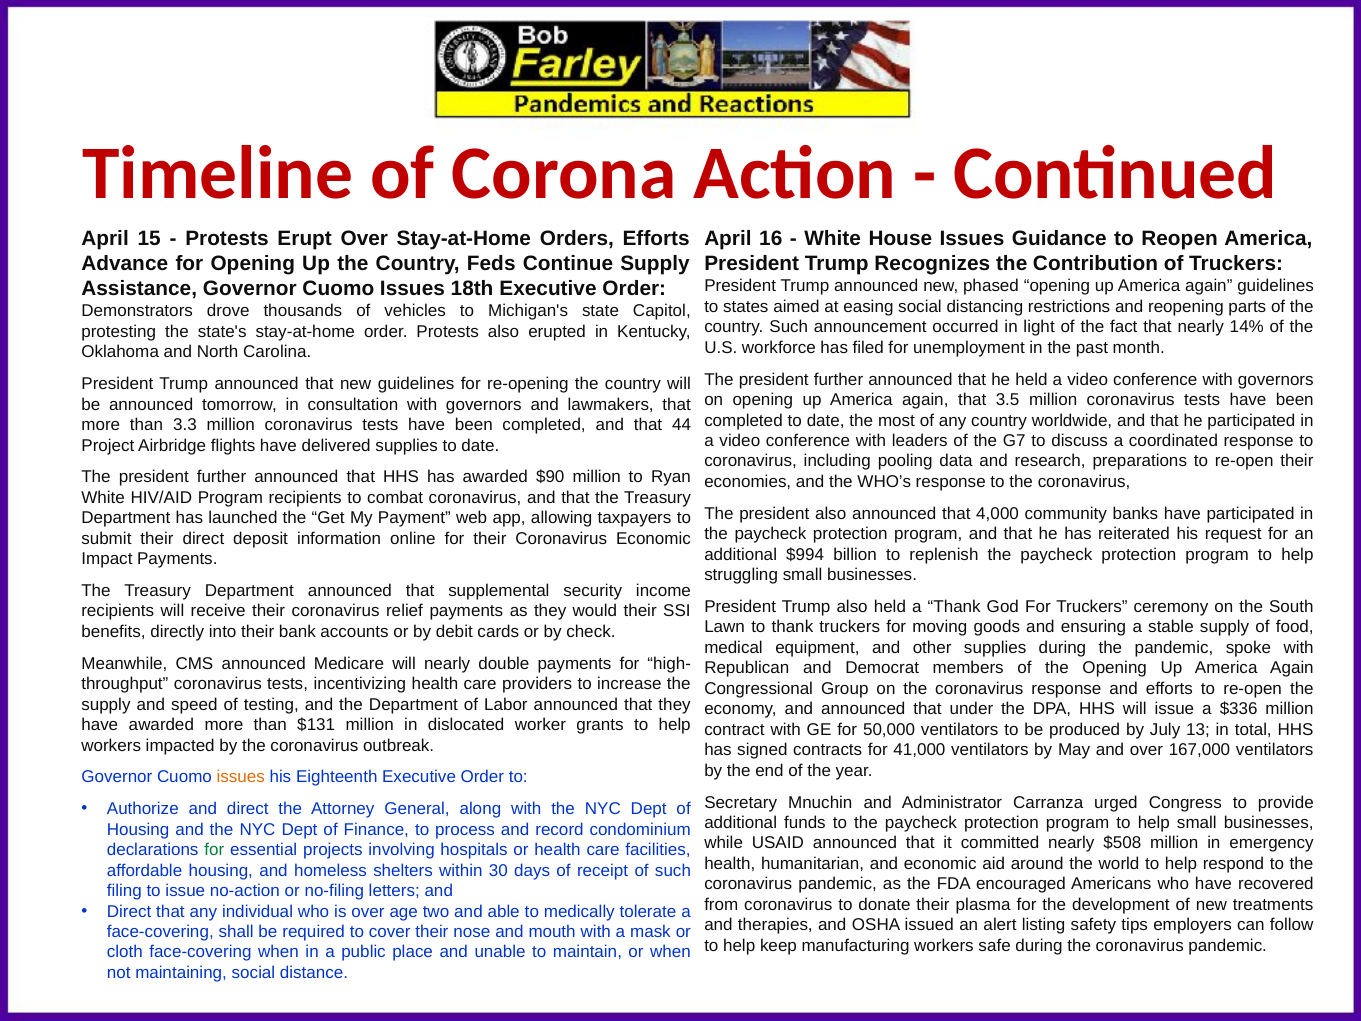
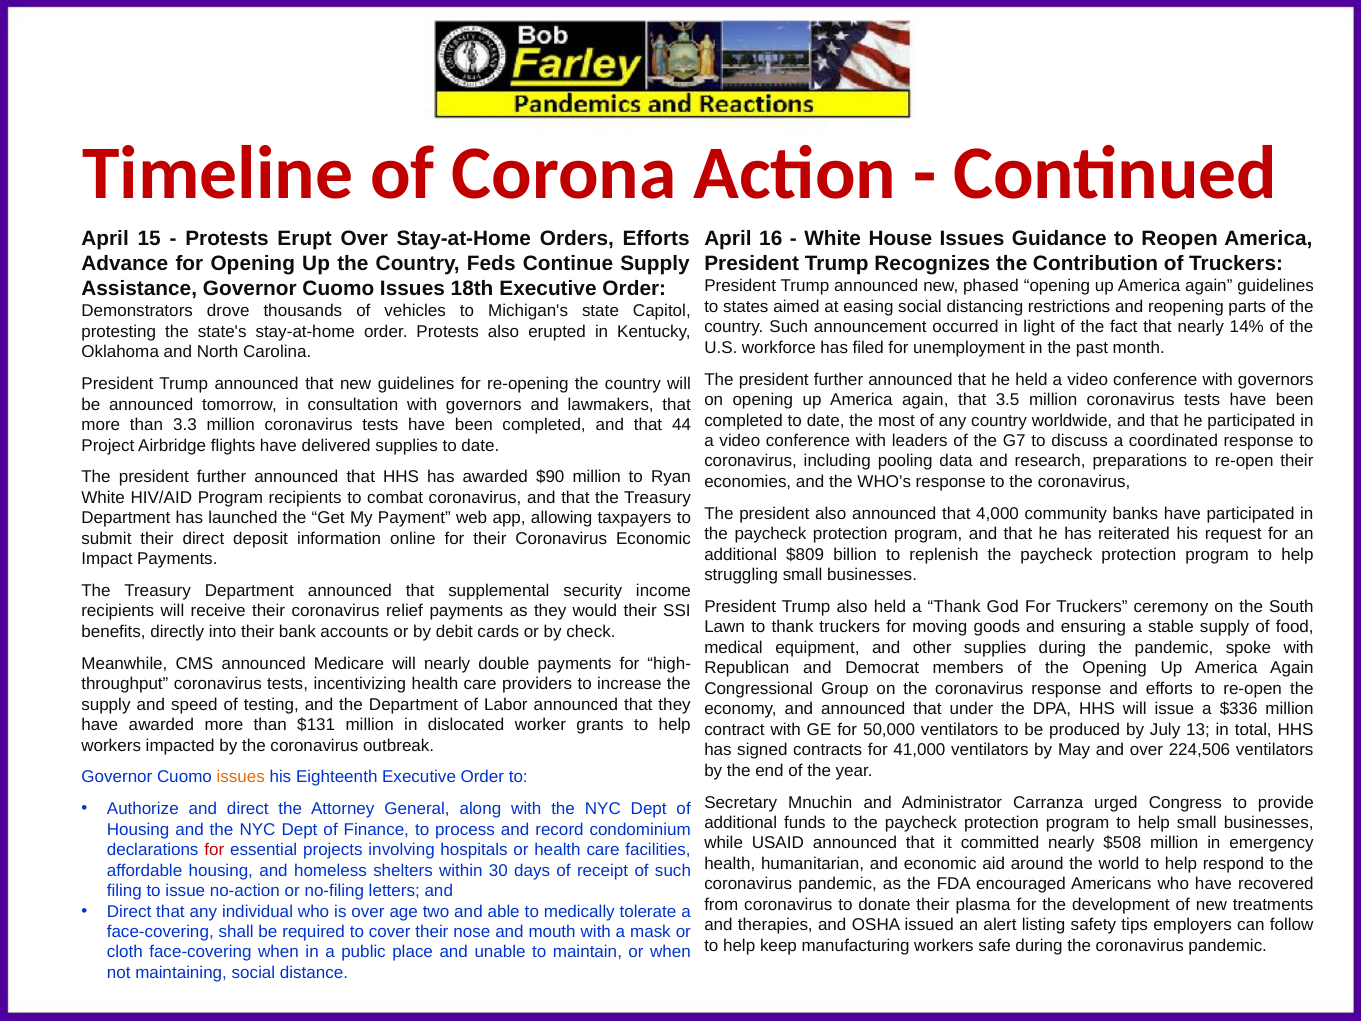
$994: $994 -> $809 (805, 554)
167,000: 167,000 -> 224,506 (1199, 750)
for colour: green -> red (214, 850)
